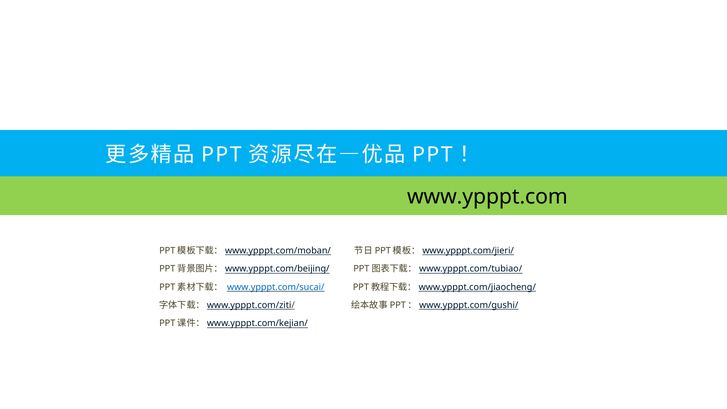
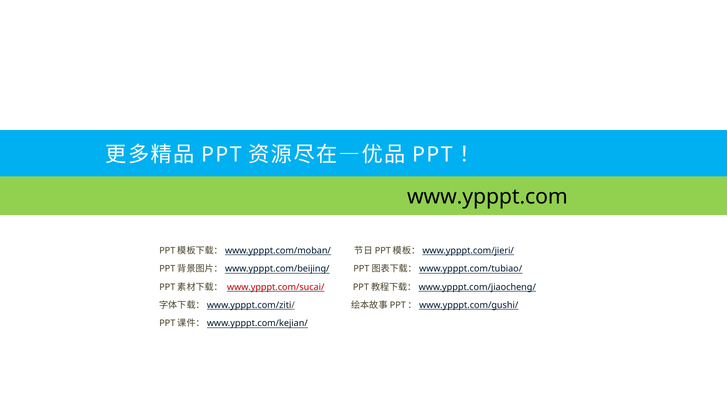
www.ypppt.com/sucai/ colour: blue -> red (276, 287)
